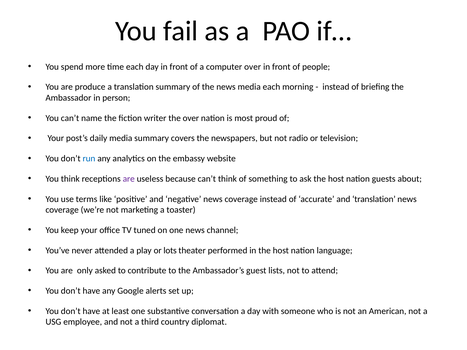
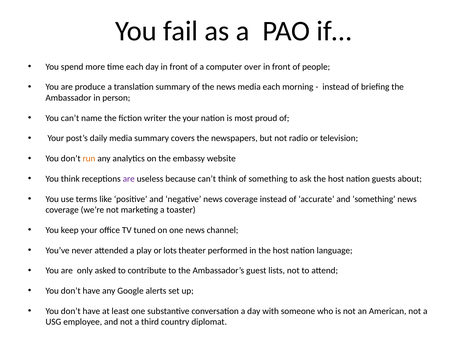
the over: over -> your (191, 118)
run colour: blue -> orange (89, 159)
and translation: translation -> something (374, 199)
